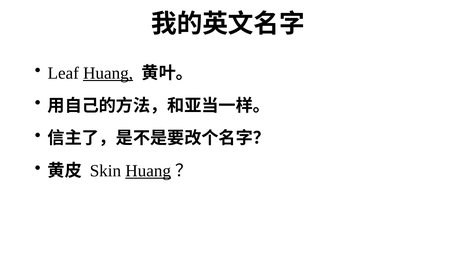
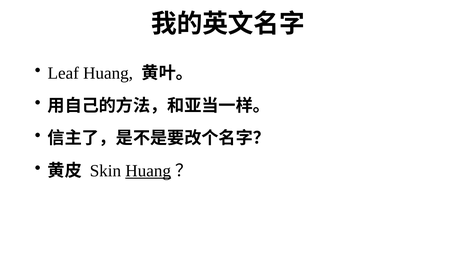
Huang underline: present -> none (108, 73)
